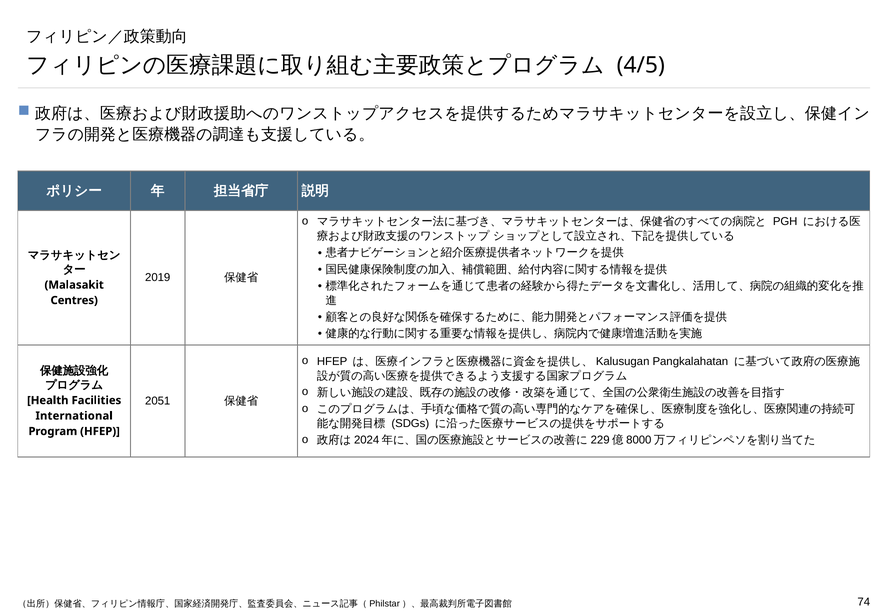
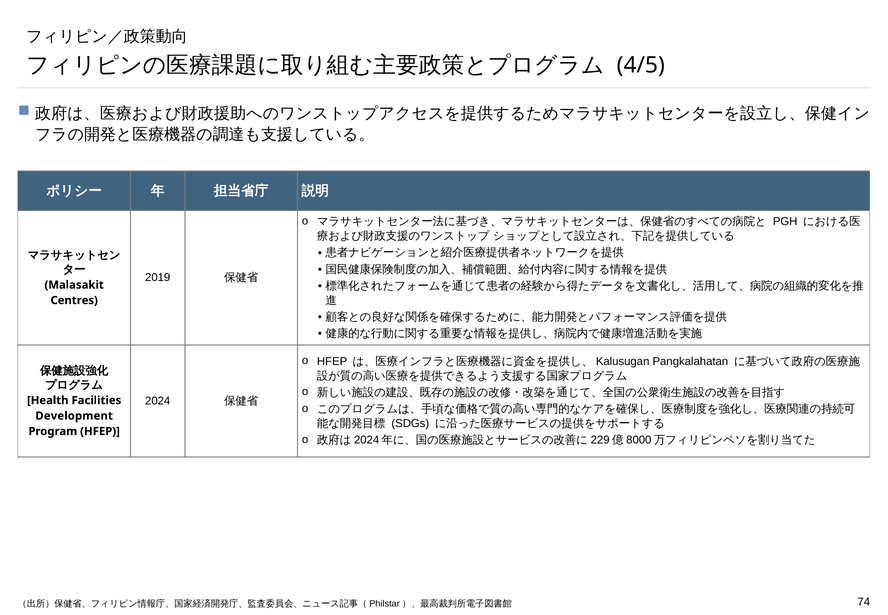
2051: 2051 -> 2024 (158, 401)
International: International -> Development (74, 416)
